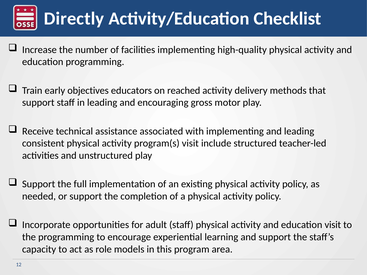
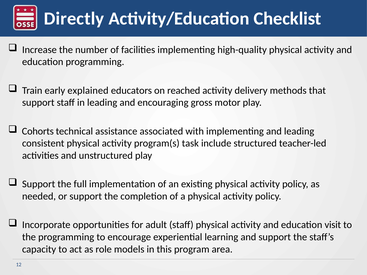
objectives: objectives -> explained (88, 90)
Receive: Receive -> Cohorts (38, 131)
program(s visit: visit -> task (190, 144)
